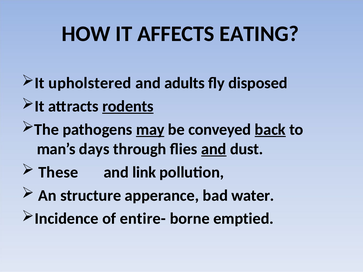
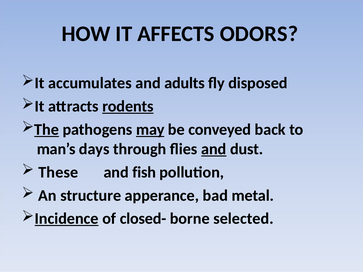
EATING: EATING -> ODORS (259, 34)
upholstered: upholstered -> accumulates (90, 83)
The underline: none -> present (47, 130)
back underline: present -> none (270, 130)
link: link -> fish (144, 172)
water: water -> metal (253, 196)
Incidence underline: none -> present (67, 219)
entire-: entire- -> closed- (143, 219)
emptied: emptied -> selected (243, 219)
